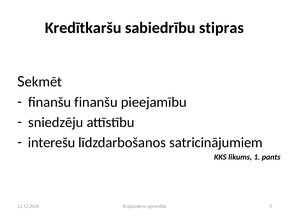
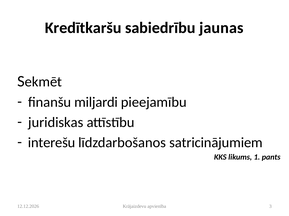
stipras: stipras -> jaunas (221, 28)
finanšu finanšu: finanšu -> miljardi (96, 103)
sniedzēju: sniedzēju -> juridiskas (56, 123)
